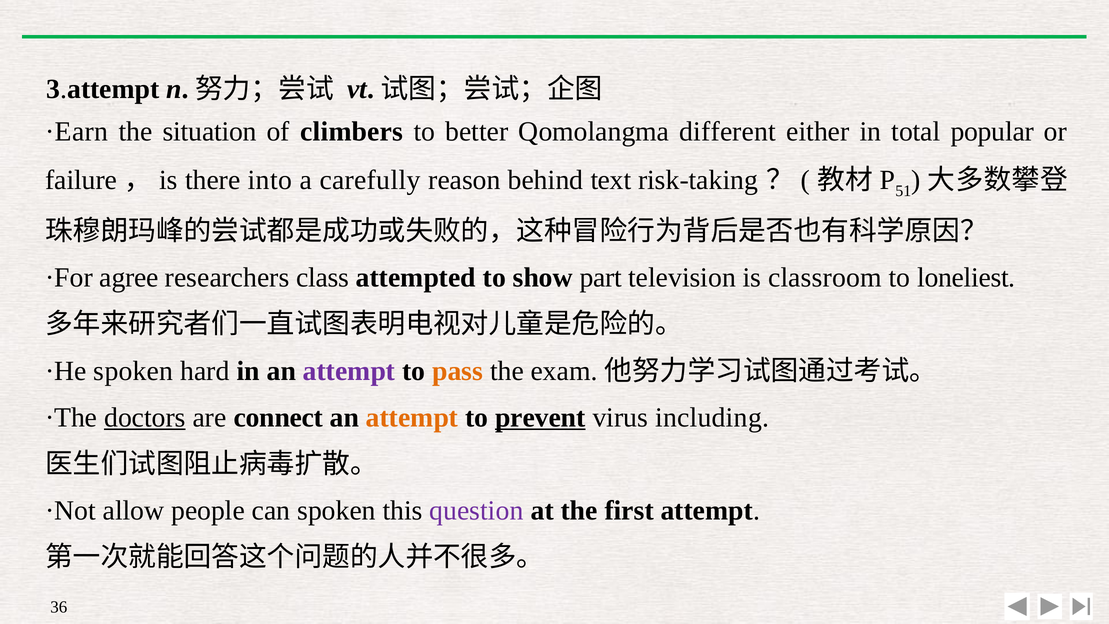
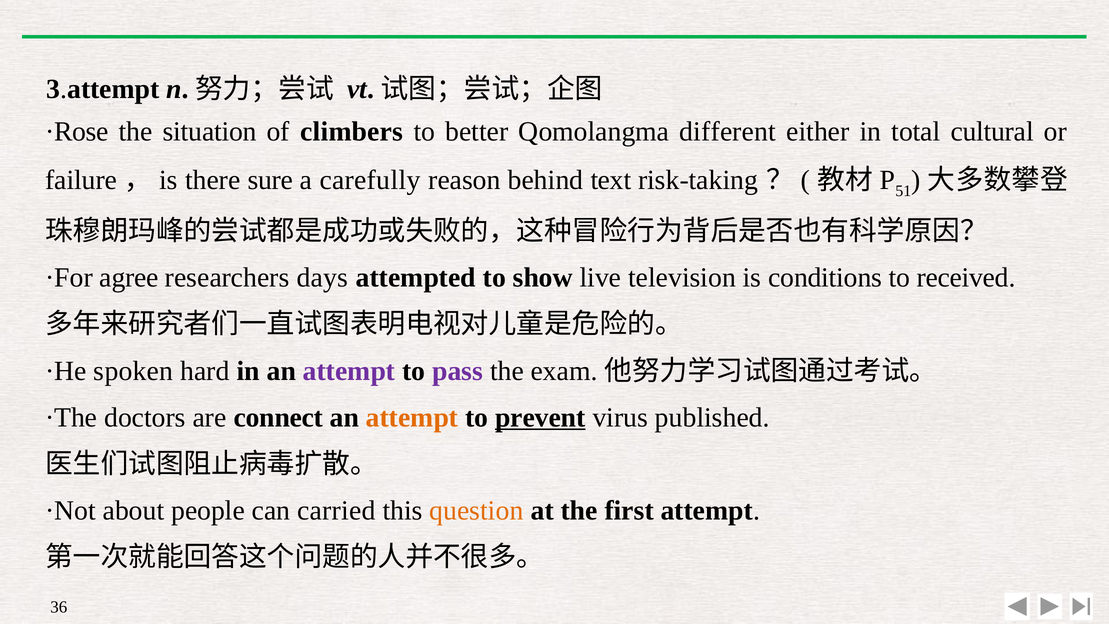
·Earn: ·Earn -> ·Rose (77, 132)
popular: popular -> cultural (992, 132)
into: into -> sure (270, 180)
class: class -> days (322, 278)
part: part -> live (601, 278)
classroom: classroom -> conditions (825, 278)
loneliest: loneliest -> received (966, 278)
pass colour: orange -> purple (458, 371)
doctors underline: present -> none (145, 417)
including: including -> published (712, 417)
allow: allow -> about (134, 510)
can spoken: spoken -> carried (336, 510)
question colour: purple -> orange (476, 510)
